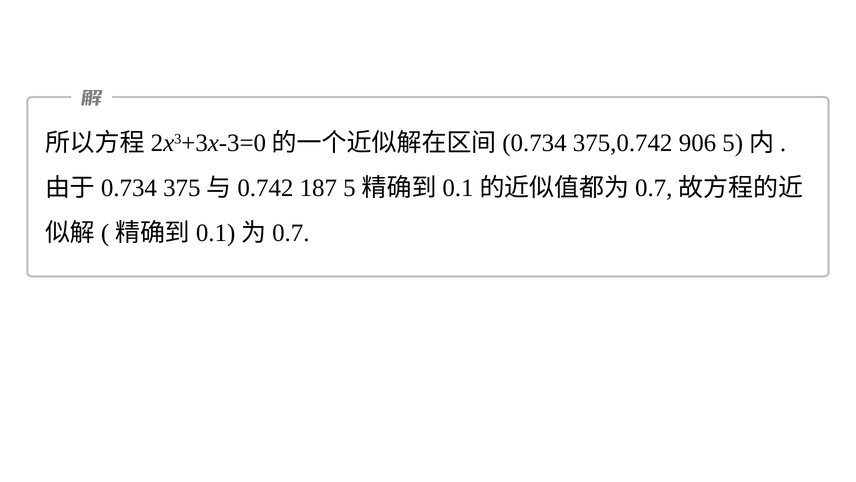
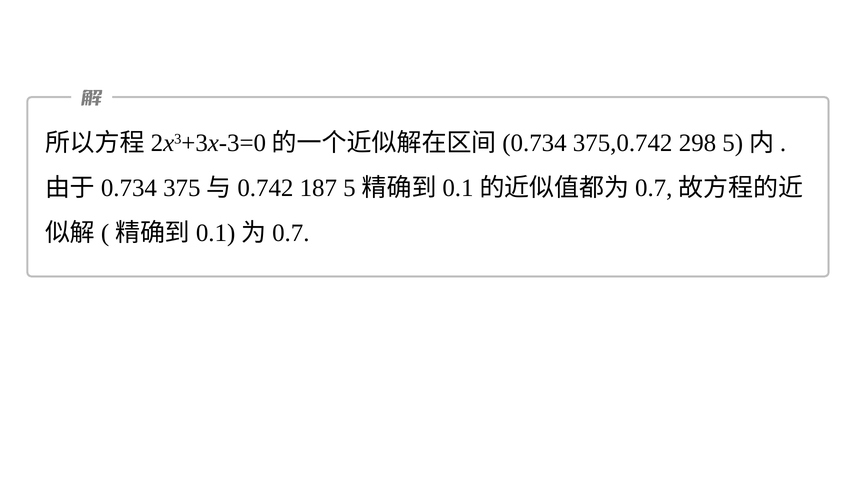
906: 906 -> 298 (697, 143)
